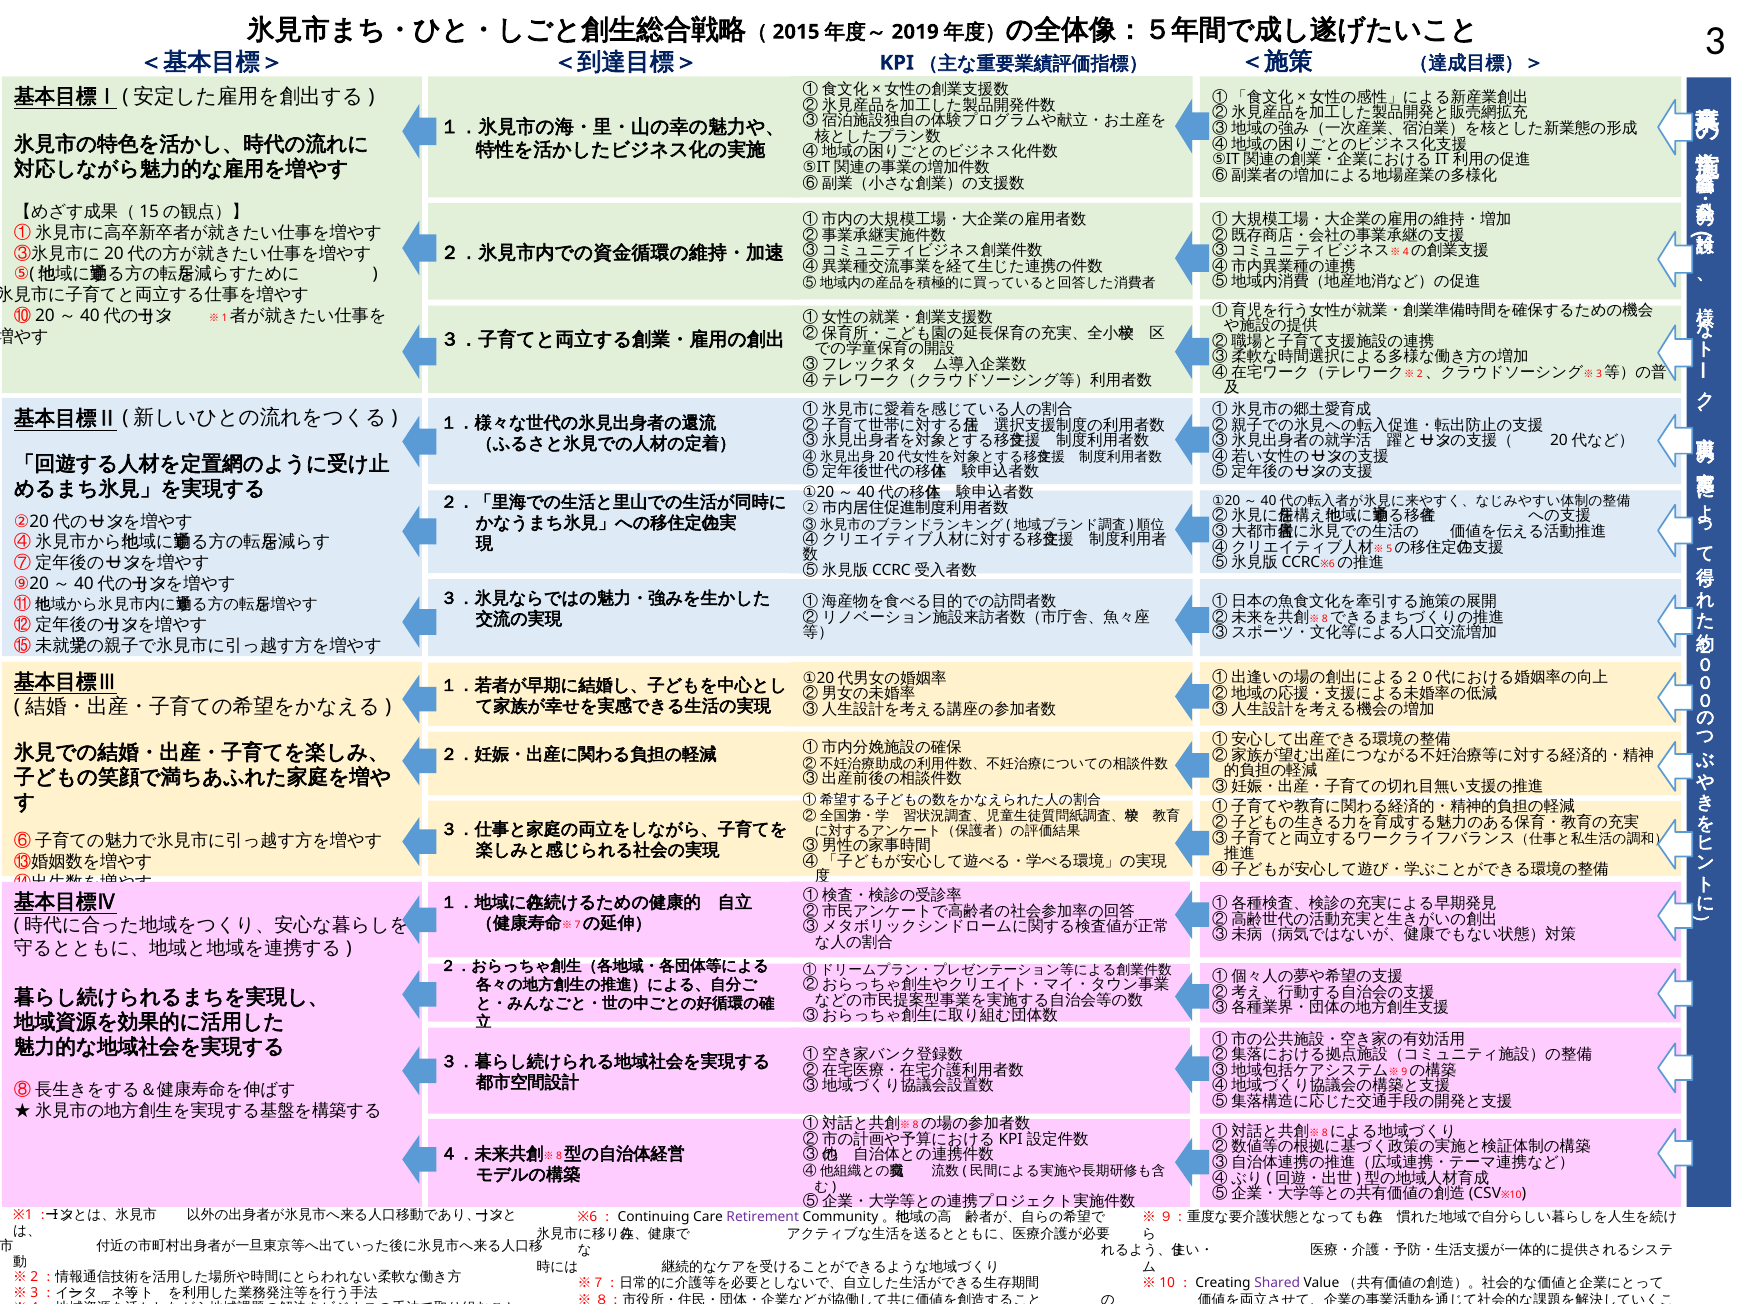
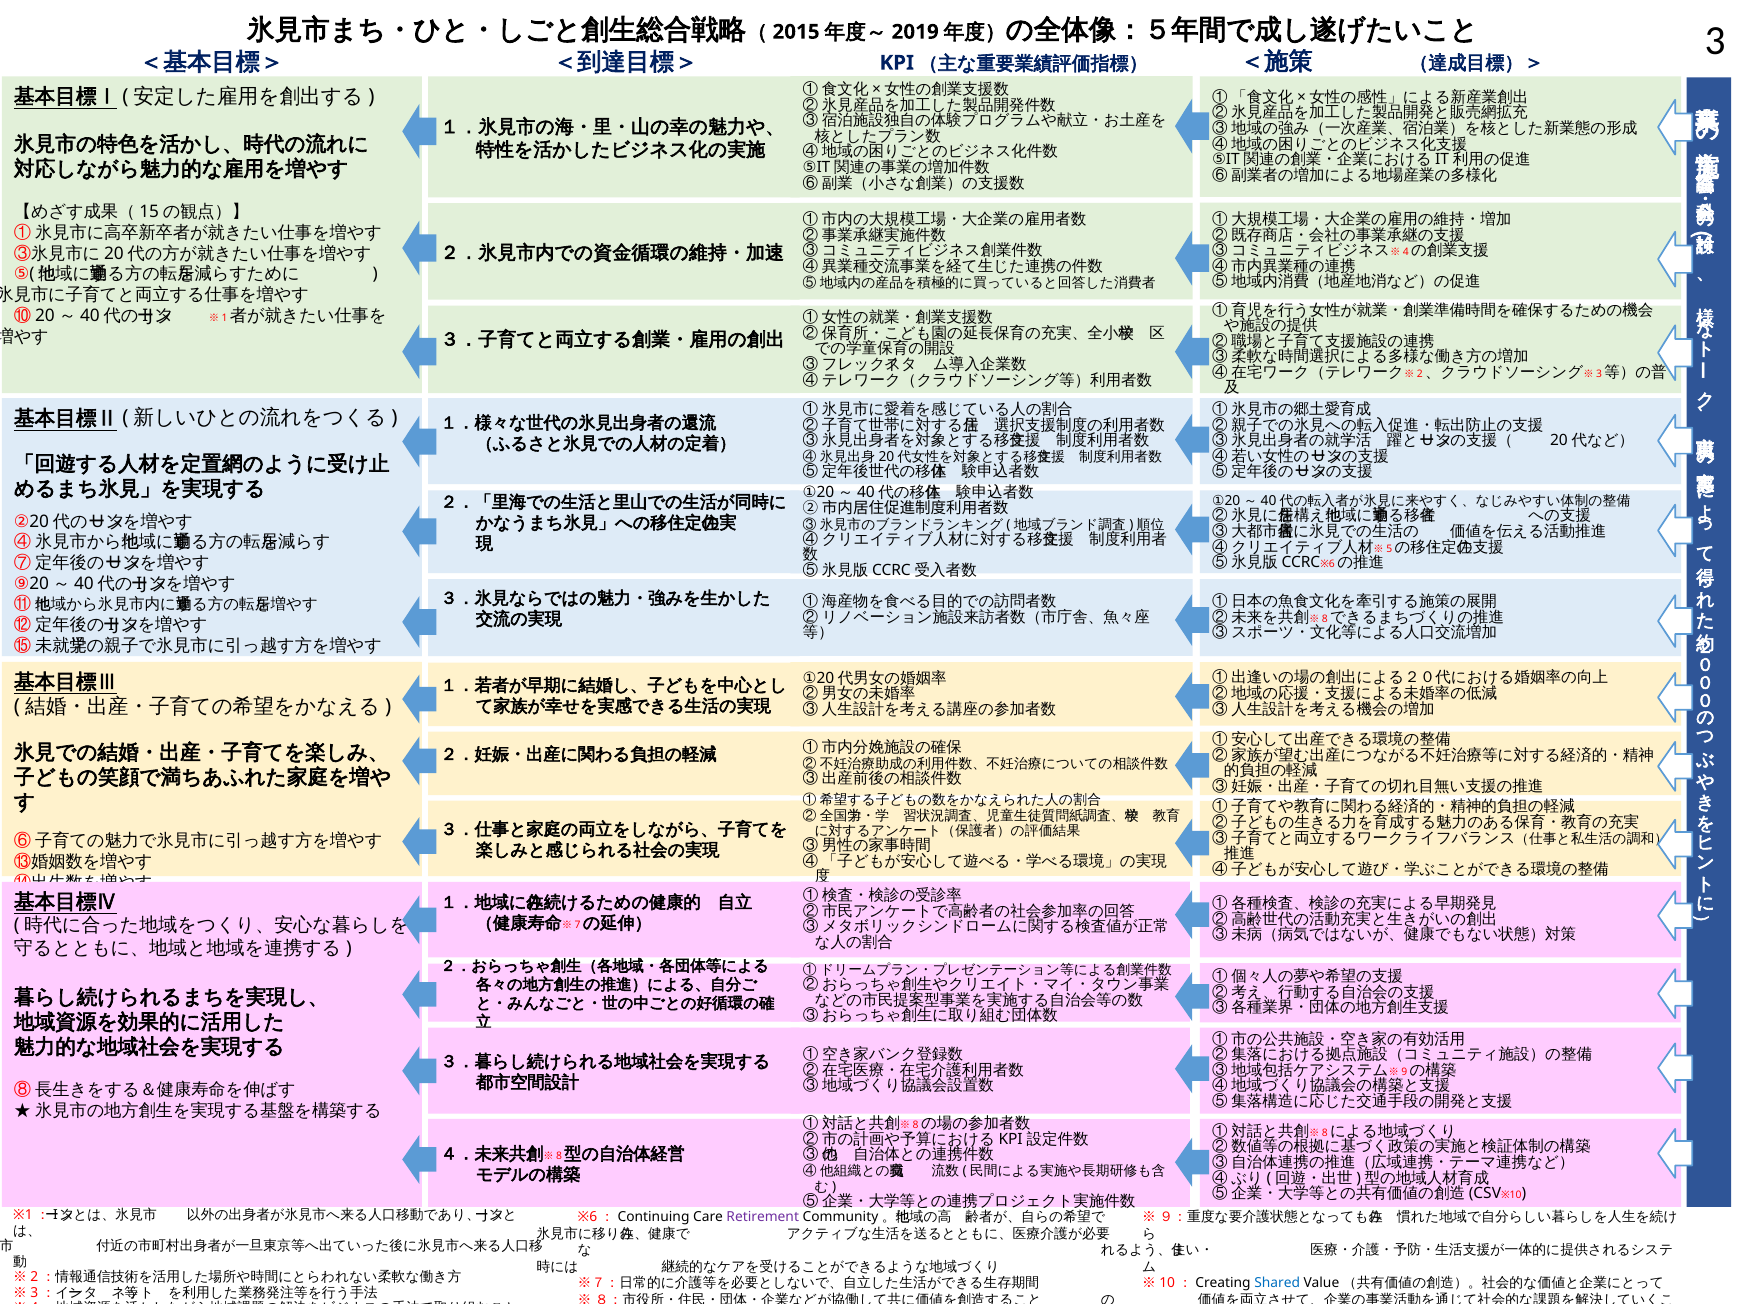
Shared colour: purple -> blue (1277, 1283)
